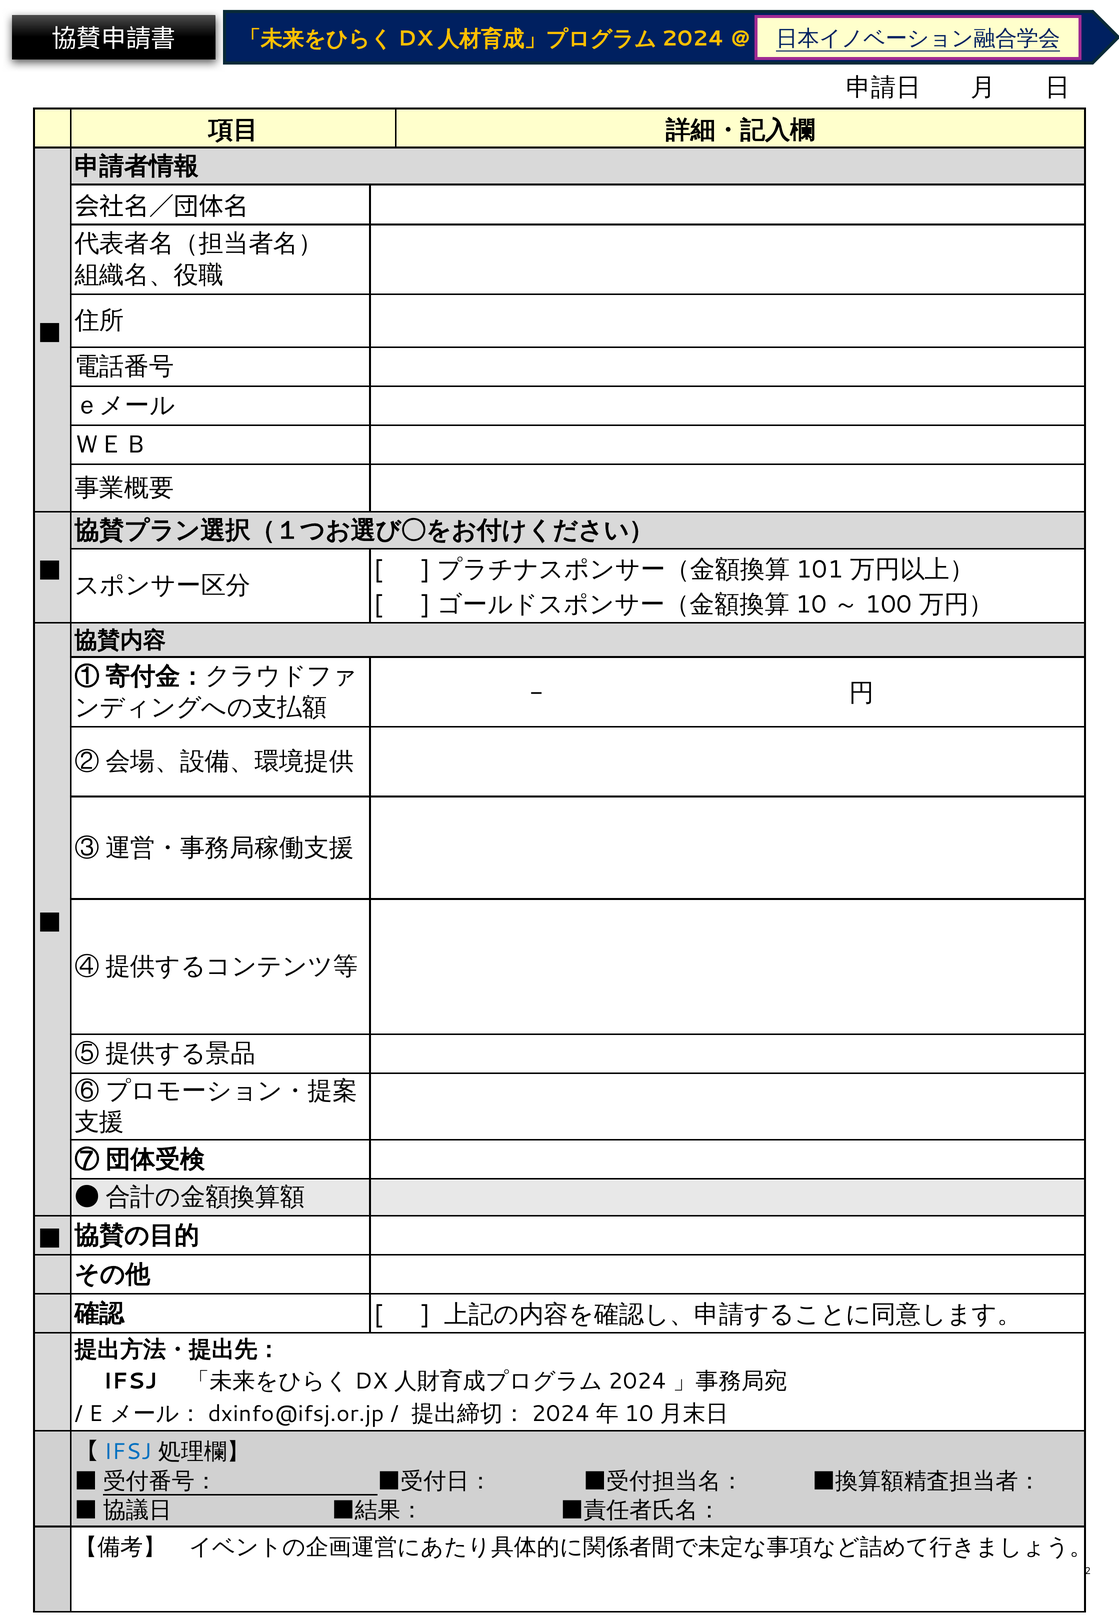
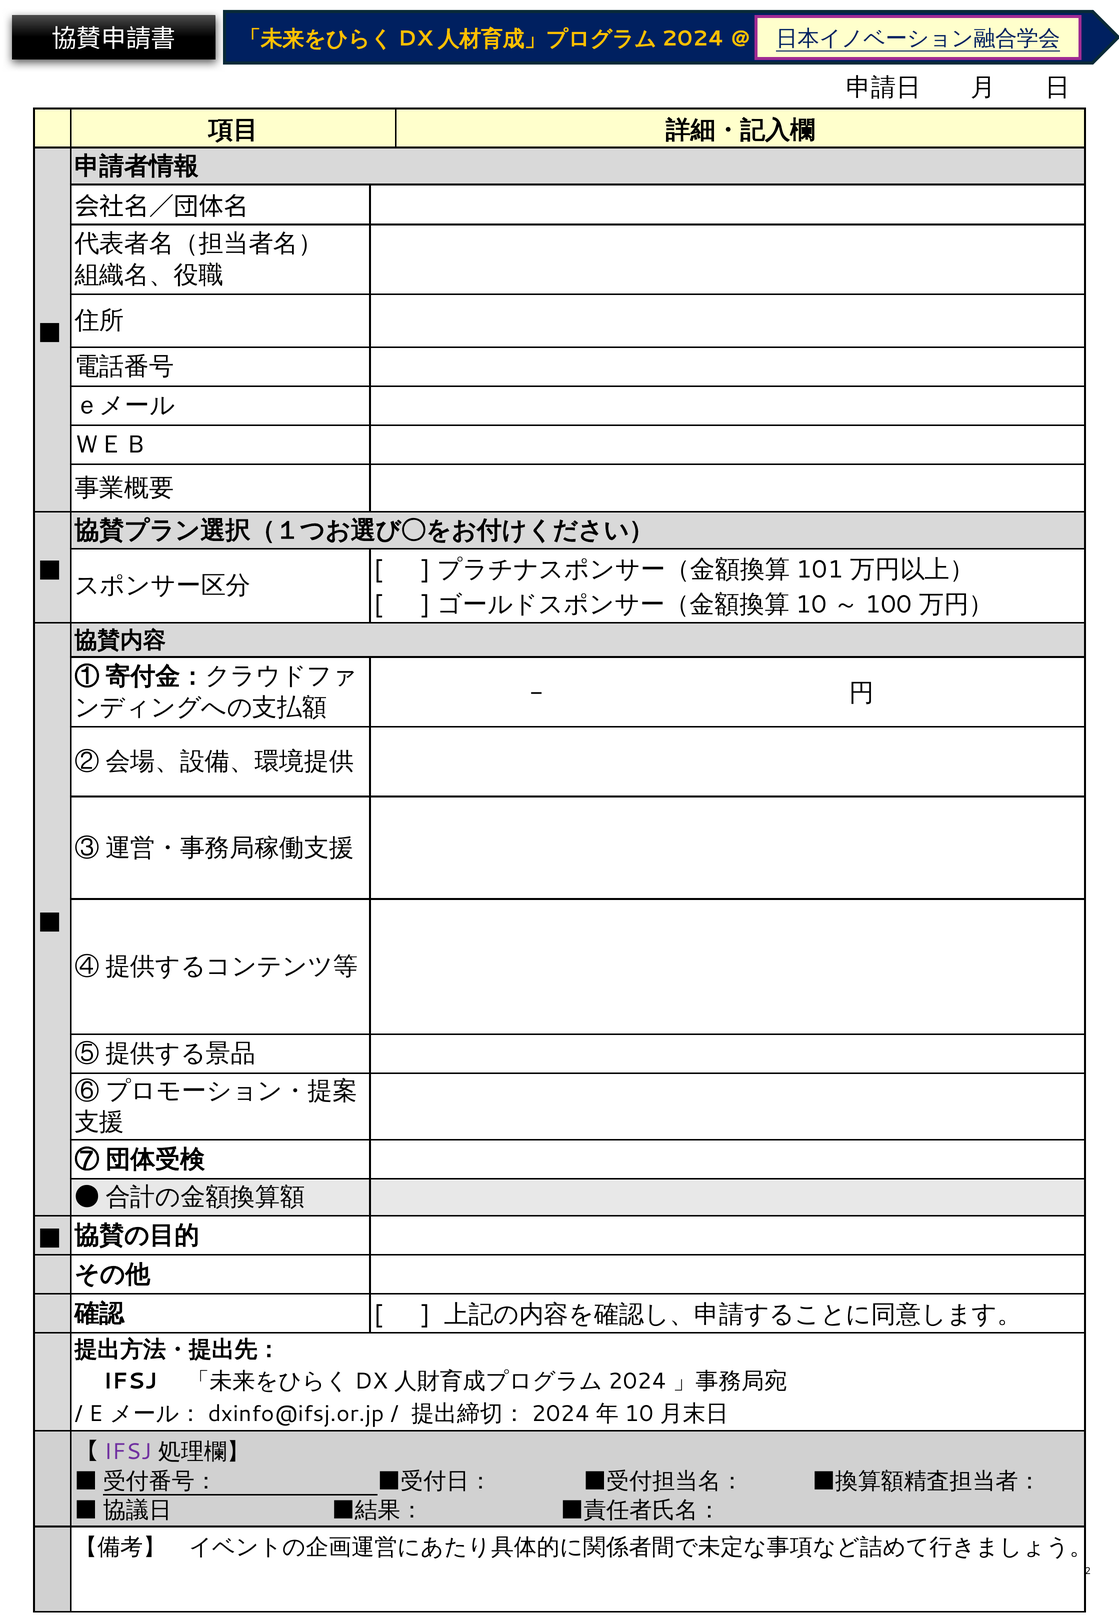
IFSJ colour: blue -> purple (128, 1452)
